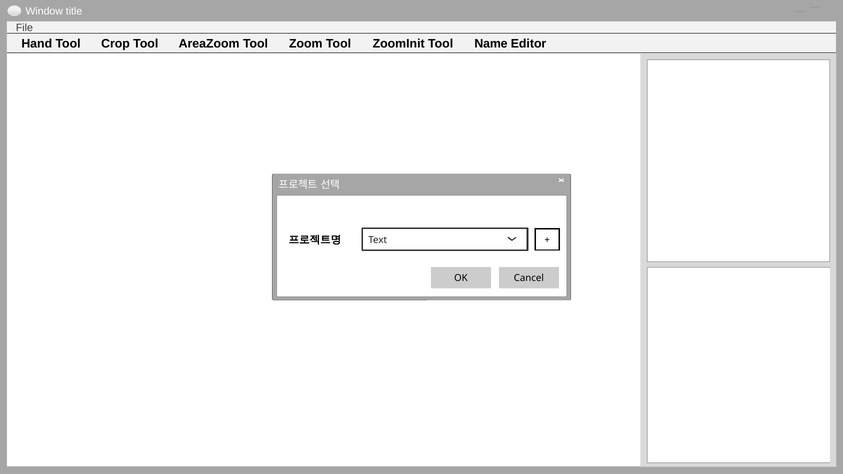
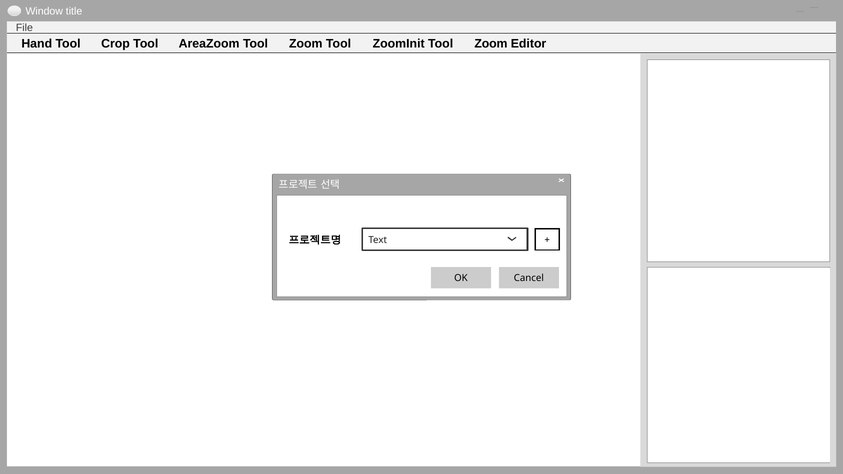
ZoomInit Tool Name: Name -> Zoom (491, 44)
